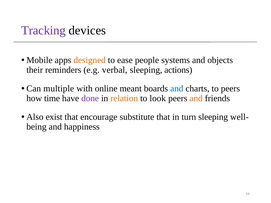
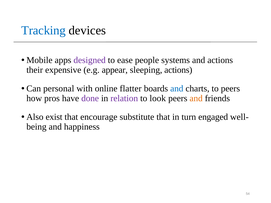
Tracking colour: purple -> blue (44, 30)
designed colour: orange -> purple (90, 60)
and objects: objects -> actions (220, 60)
reminders: reminders -> expensive (63, 70)
verbal: verbal -> appear (115, 70)
multiple: multiple -> personal (59, 89)
meant: meant -> flatter (131, 89)
time: time -> pros (52, 98)
relation colour: orange -> purple (124, 98)
turn sleeping: sleeping -> engaged (213, 117)
